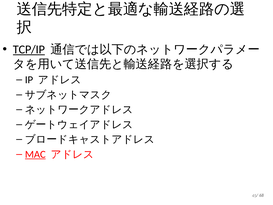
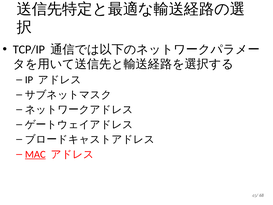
TCP/IP underline: present -> none (29, 49)
